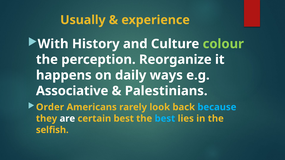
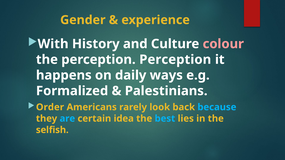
Usually: Usually -> Gender (83, 20)
colour colour: light green -> pink (223, 44)
perception Reorganize: Reorganize -> Perception (175, 60)
Associative: Associative -> Formalized (72, 91)
are colour: white -> light blue (67, 119)
certain best: best -> idea (124, 119)
